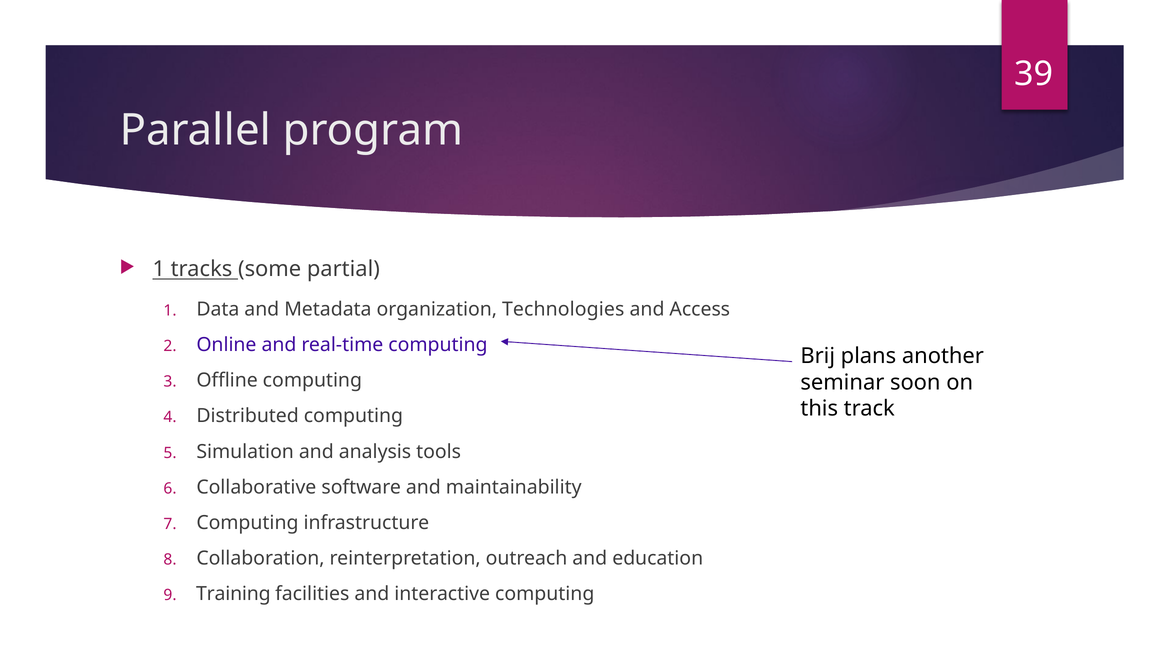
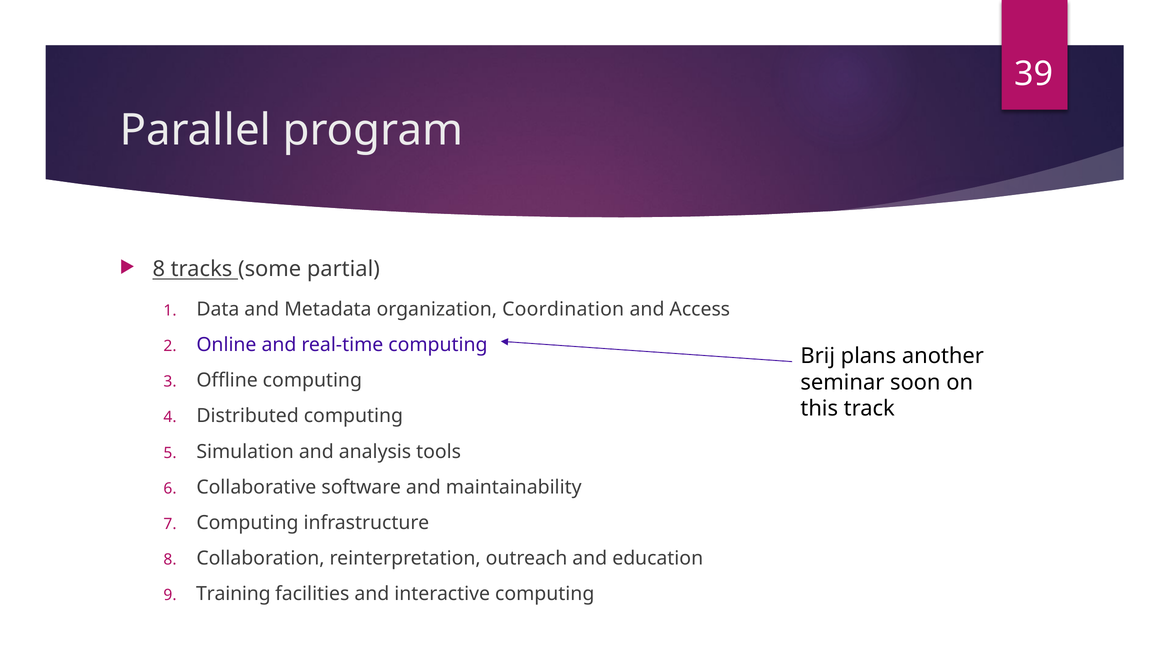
1: 1 -> 8 (159, 269)
Technologies: Technologies -> Coordination (563, 309)
